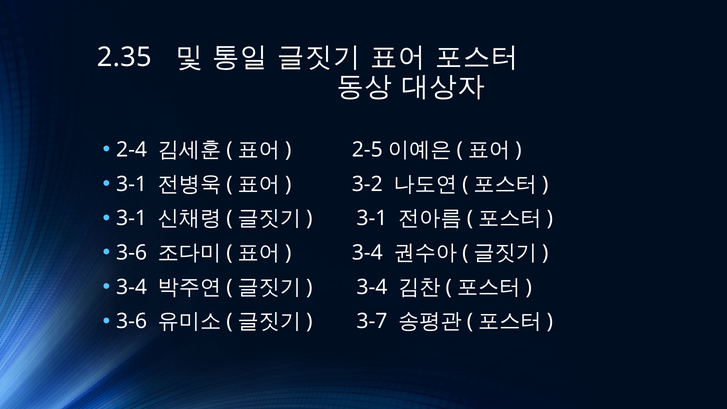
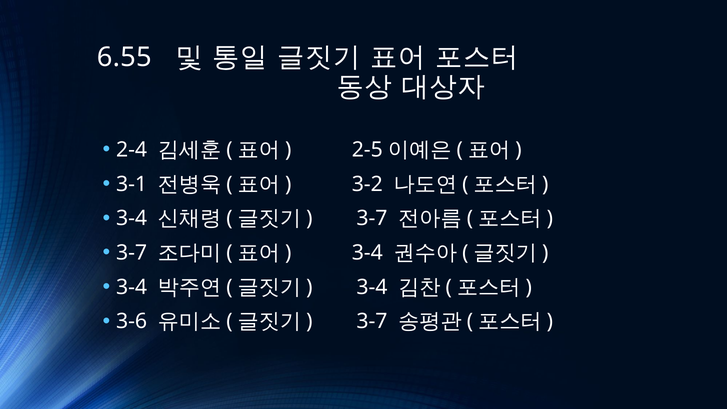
2.35: 2.35 -> 6.55 (124, 57)
3-1: 3-1 -> 3-4 (132, 218)
3-1: 3-1 -> 3-7 (372, 218)
3-6: 3-6 -> 3-7 (132, 253)
